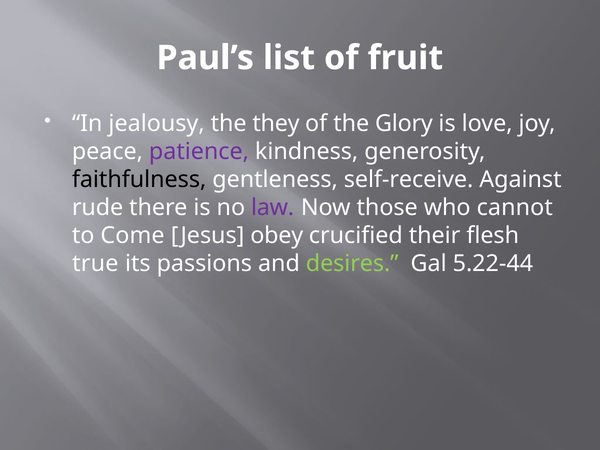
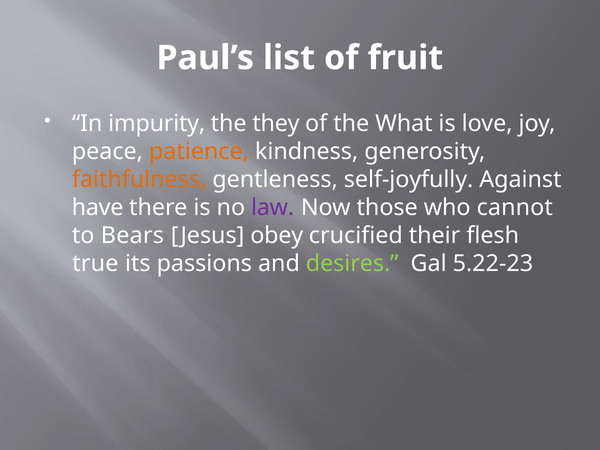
jealousy: jealousy -> impurity (157, 124)
Glory: Glory -> What (404, 124)
patience colour: purple -> orange (199, 152)
faithfulness colour: black -> orange (139, 180)
self-receive: self-receive -> self-joyfully (409, 180)
rude: rude -> have (98, 208)
Come: Come -> Bears (132, 236)
5.22-44: 5.22-44 -> 5.22-23 (493, 264)
